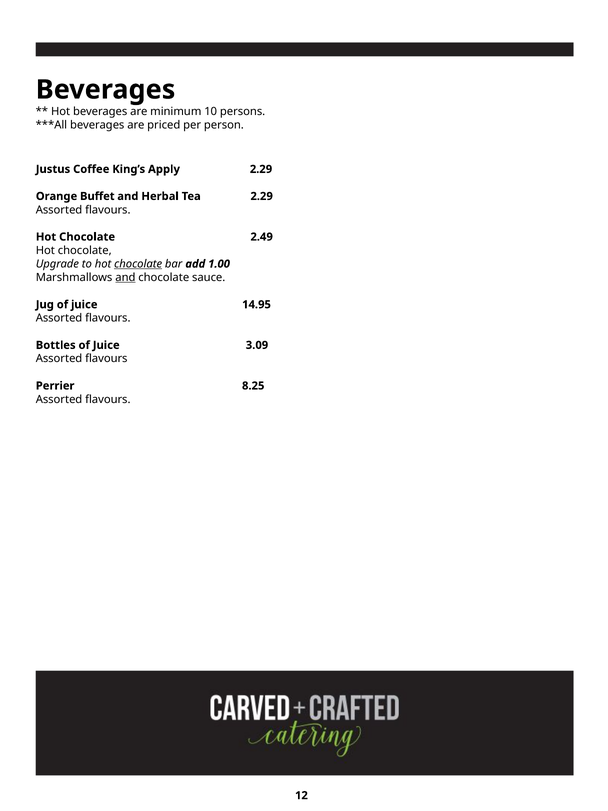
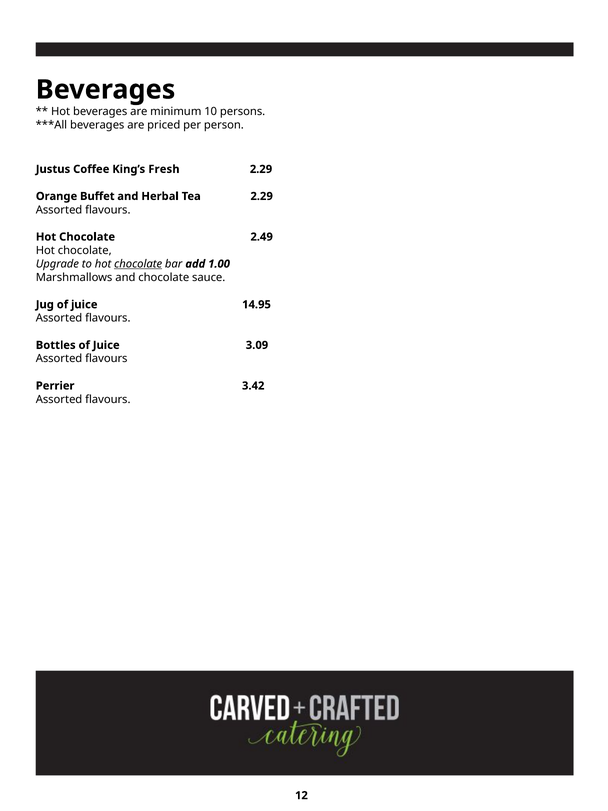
Apply: Apply -> Fresh (164, 169)
and underline: present -> none (125, 277)
8.25: 8.25 -> 3.42 (253, 386)
